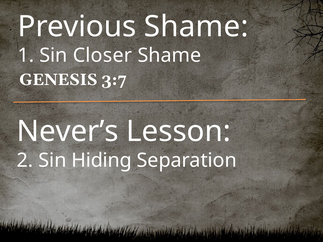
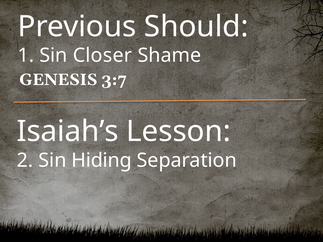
Previous Shame: Shame -> Should (196, 27)
Never’s: Never’s -> Isaiah’s (68, 132)
